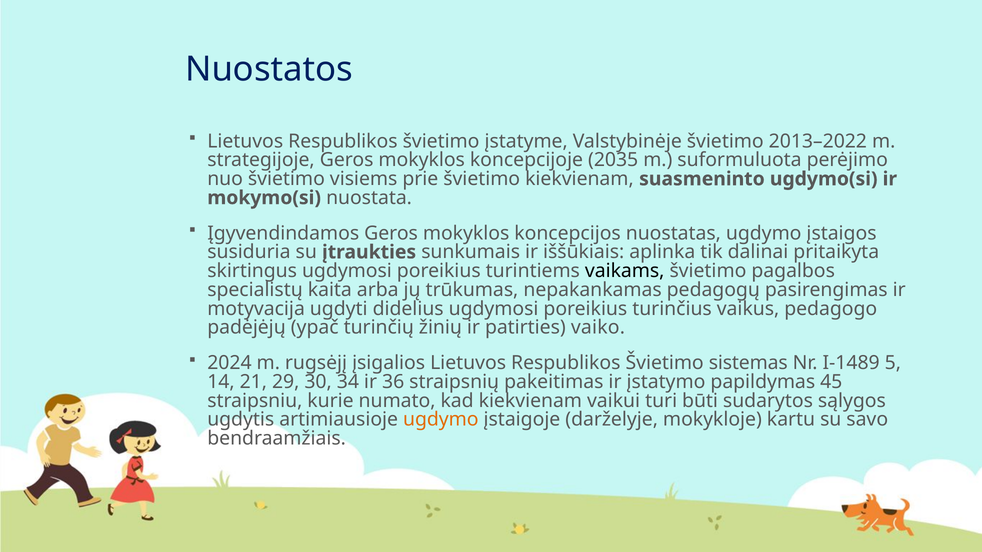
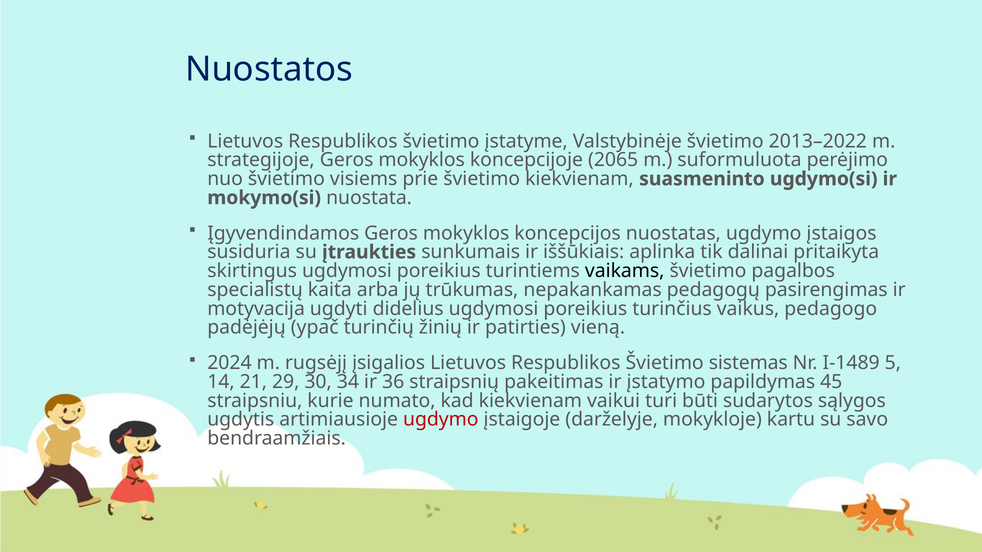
2035: 2035 -> 2065 (613, 160)
vaiko: vaiko -> vieną (598, 328)
ugdymo colour: orange -> red (441, 420)
